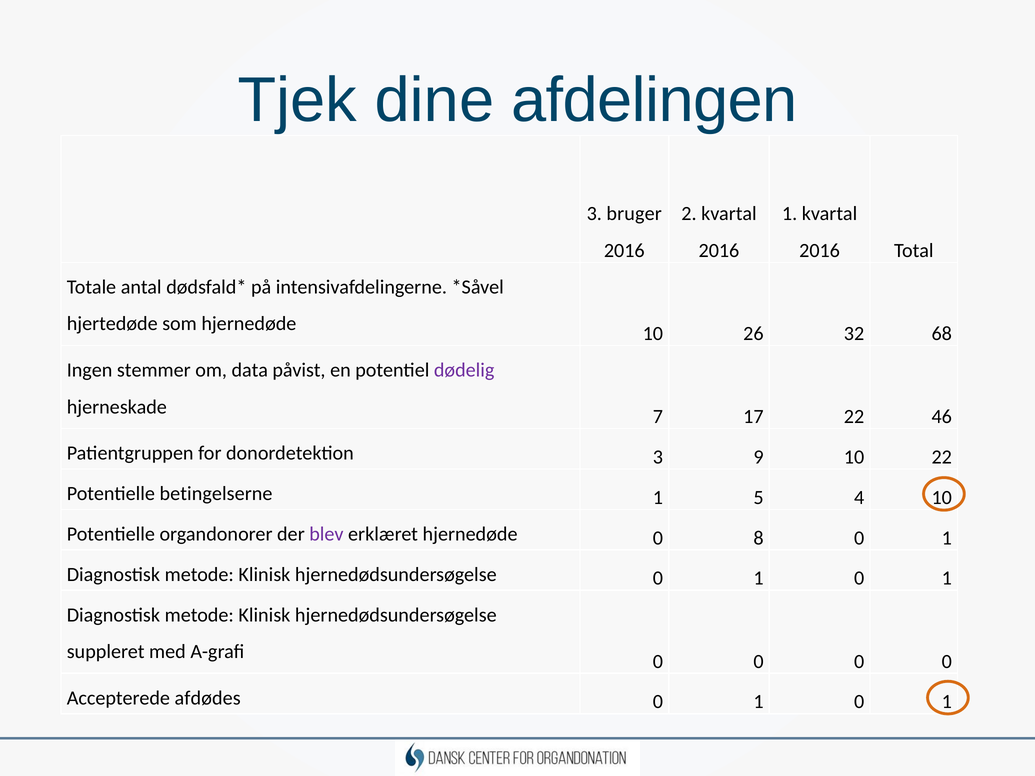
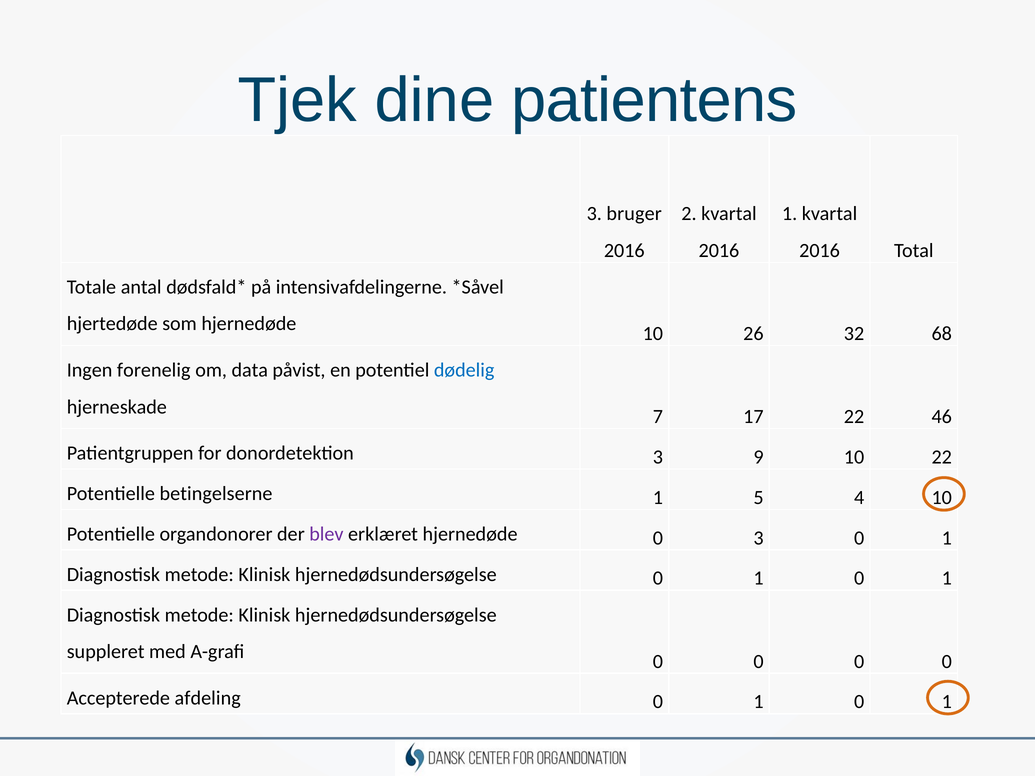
afdelingen: afdelingen -> patientens (654, 100)
stemmer: stemmer -> forenelig (154, 370)
dødelig colour: purple -> blue (464, 370)
0 8: 8 -> 3 (759, 538)
afdødes: afdødes -> afdeling (208, 698)
